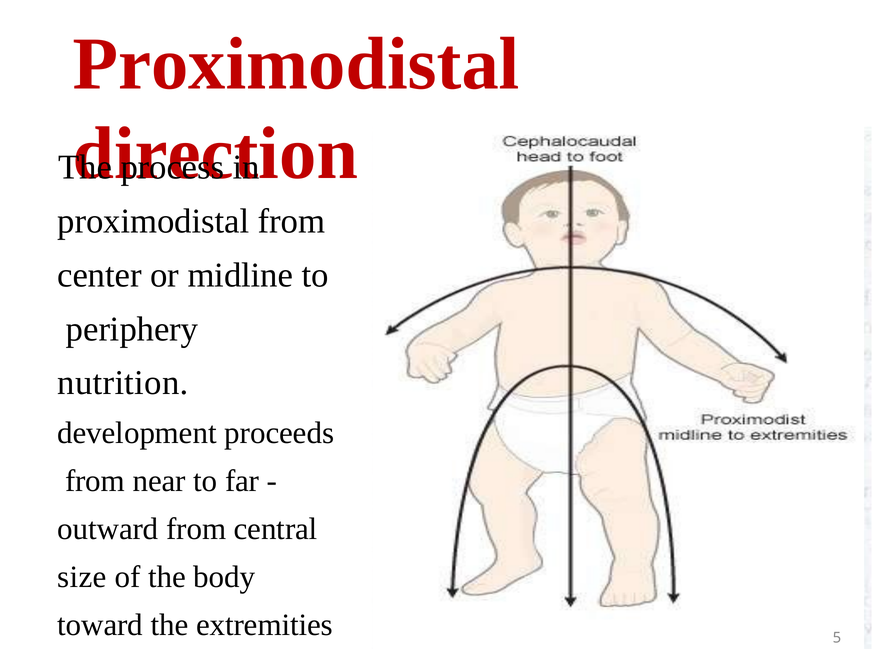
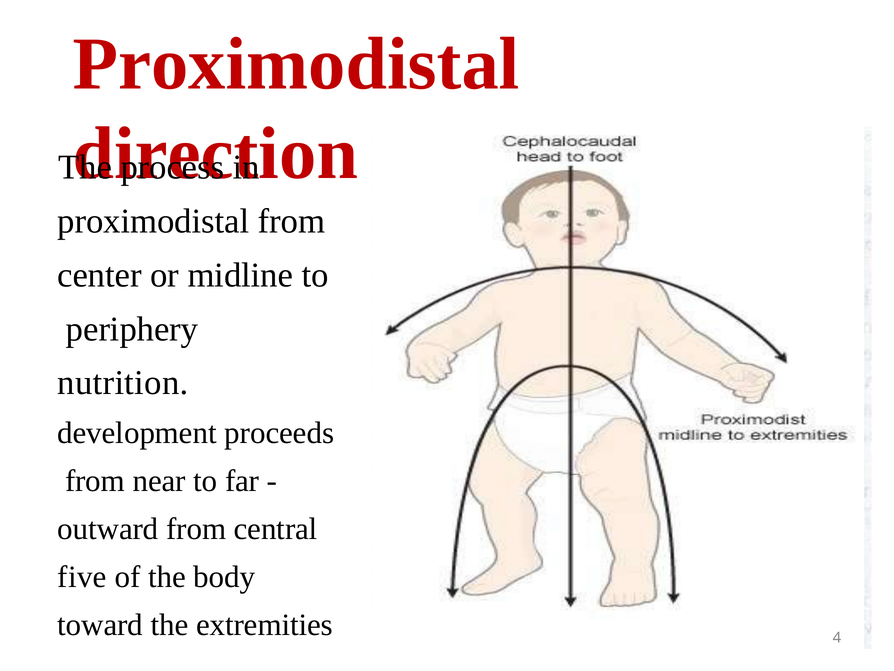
size: size -> five (82, 577)
5: 5 -> 4 (837, 637)
